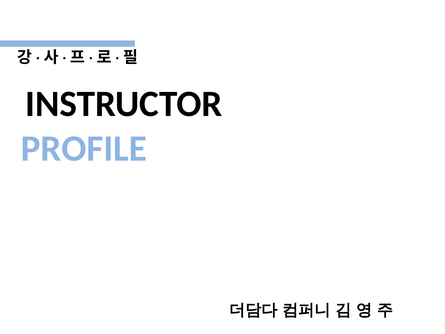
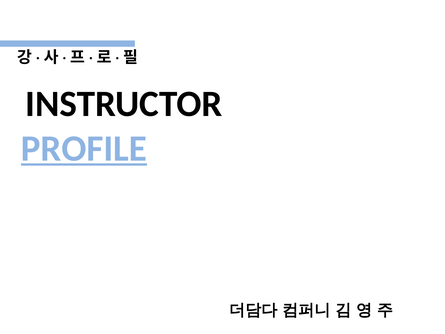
PROFILE underline: none -> present (84, 148)
